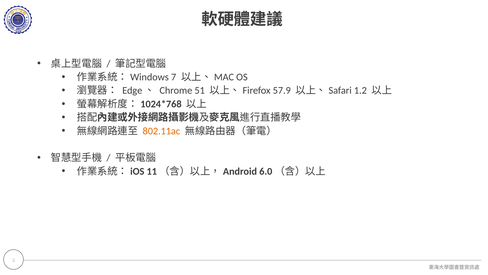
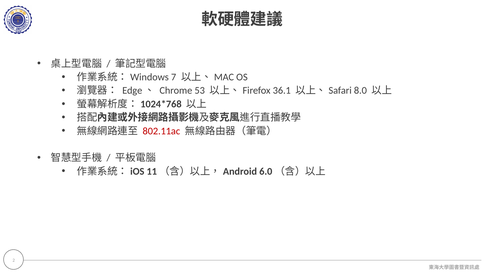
51: 51 -> 53 (200, 90)
57.9: 57.9 -> 36.1 (282, 90)
1.2: 1.2 -> 8.0 (360, 90)
802.11ac colour: orange -> red (161, 131)
